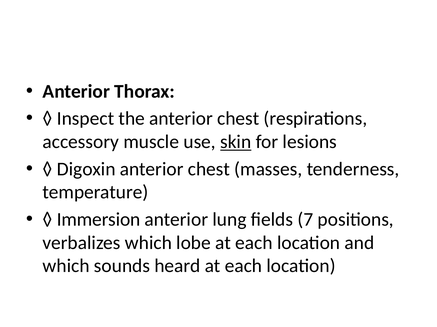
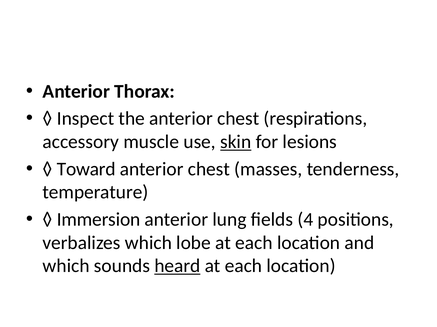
Digoxin: Digoxin -> Toward (86, 169)
7: 7 -> 4 (305, 220)
heard underline: none -> present (177, 267)
